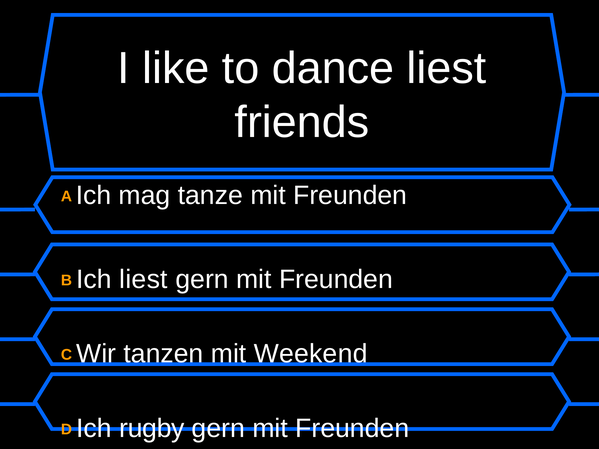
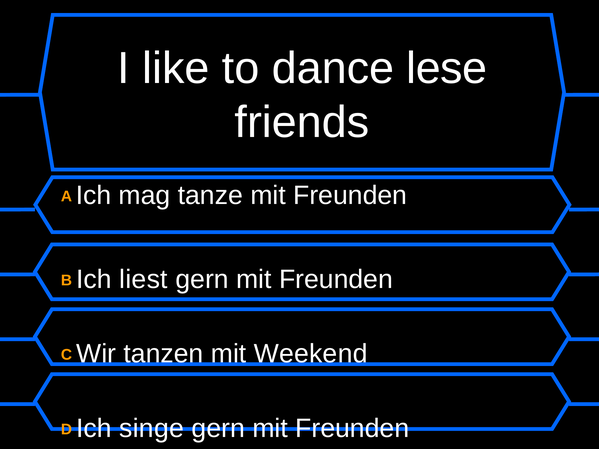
dance liest: liest -> lese (447, 69)
rugby: rugby -> singe (152, 429)
